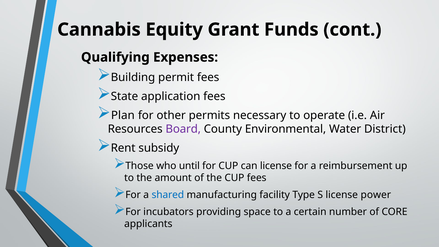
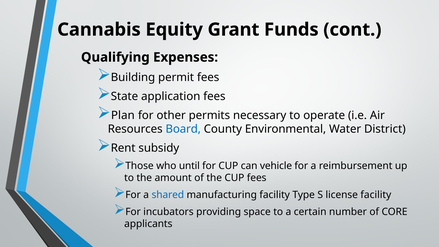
Board colour: purple -> blue (183, 129)
can license: license -> vehicle (276, 166)
license power: power -> facility (376, 195)
